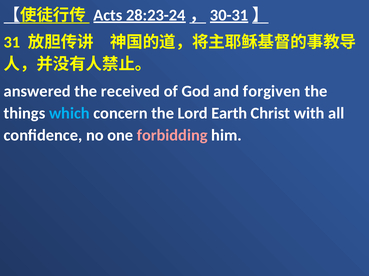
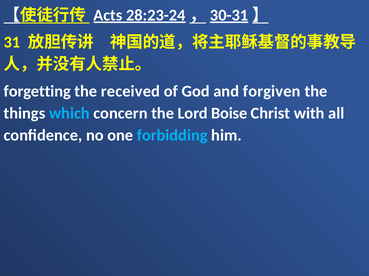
answered: answered -> forgetting (37, 92)
Earth: Earth -> Boise (229, 114)
forbidding colour: pink -> light blue (172, 136)
